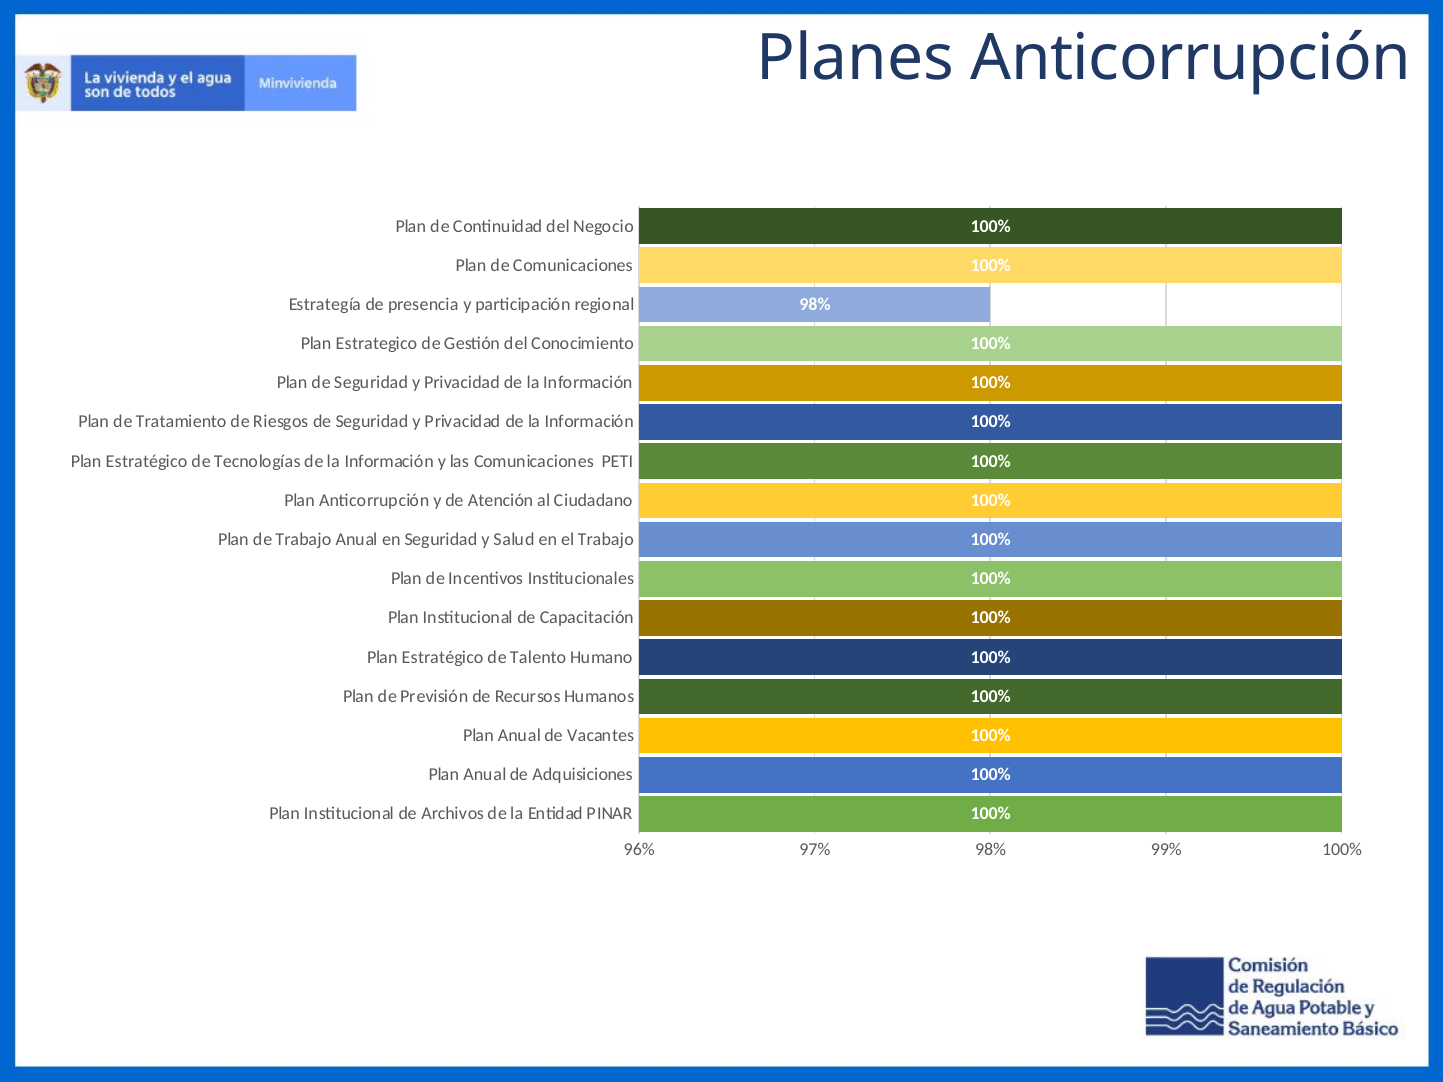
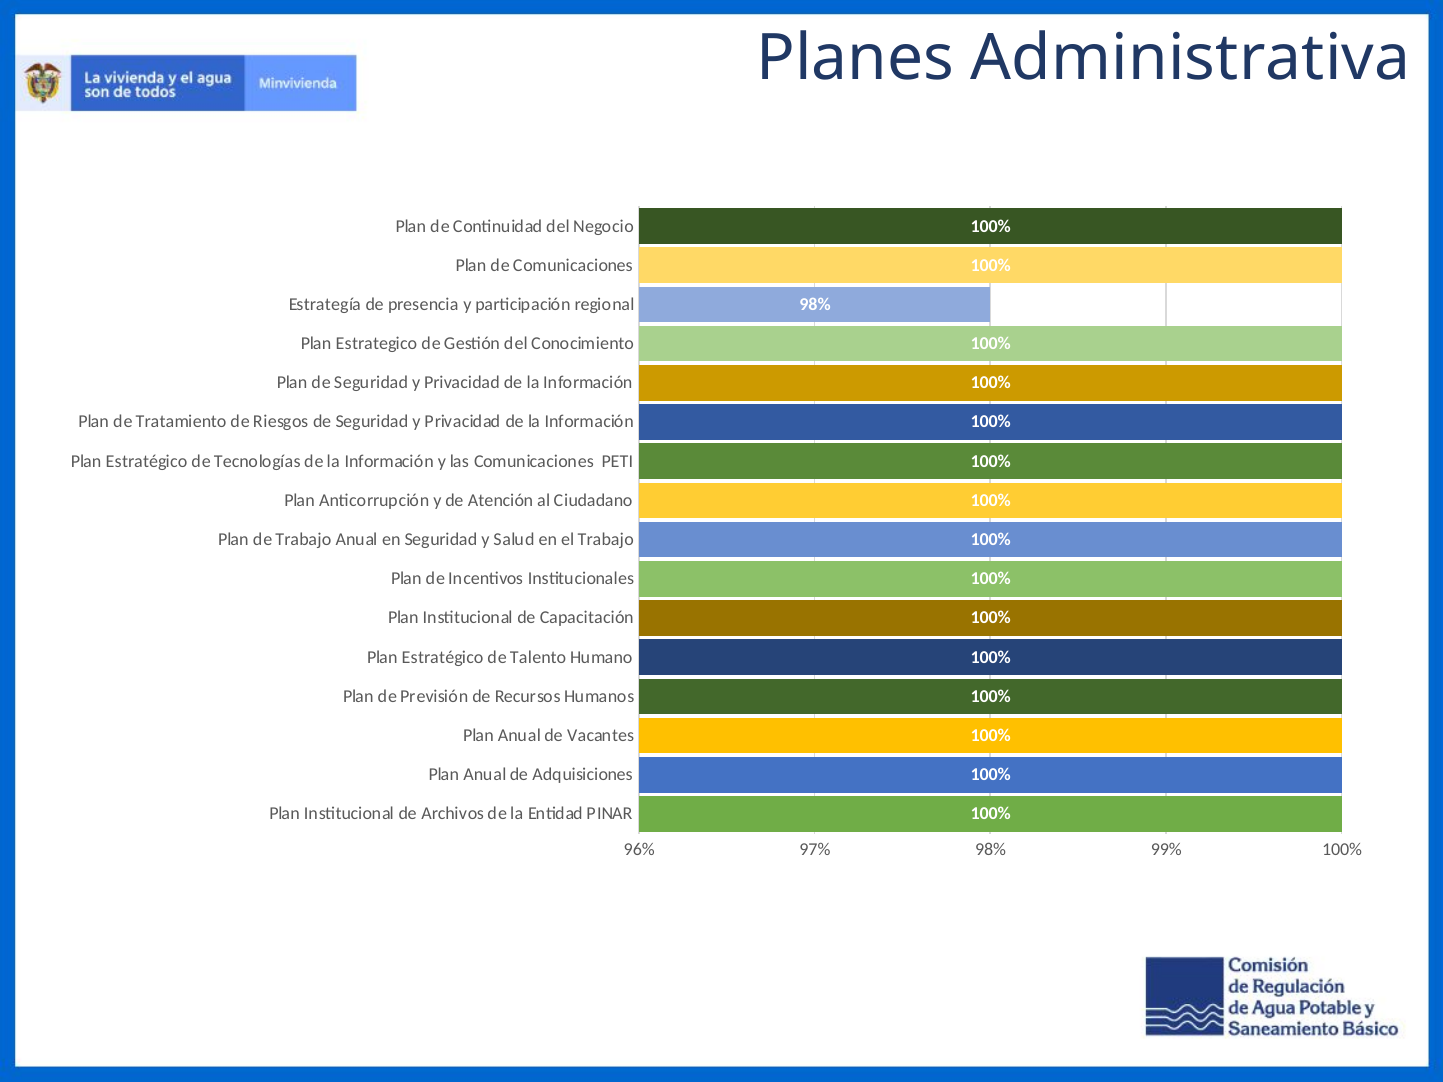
Planes Anticorrupción: Anticorrupción -> Administrativa (1191, 59)
